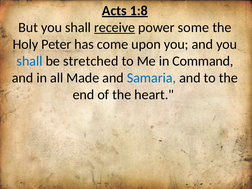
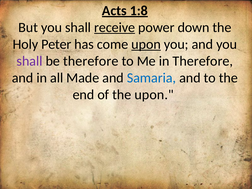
some: some -> down (194, 27)
upon underline: none -> present (146, 44)
shall colour: blue -> purple (30, 61)
be stretched: stretched -> therefore (91, 61)
in Command: Command -> Therefore (203, 61)
the heart: heart -> upon (154, 95)
